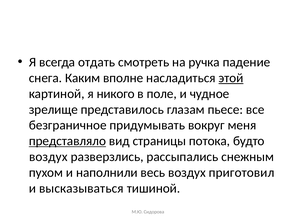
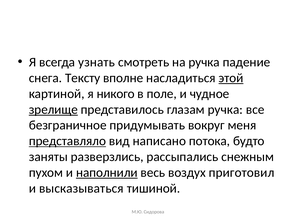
отдать: отдать -> узнать (97, 62)
Каким: Каким -> Тексту (83, 78)
зрелище underline: none -> present (53, 109)
глазам пьесе: пьесе -> ручка (225, 109)
страницы: страницы -> написано (159, 141)
воздух: воздух -> заняты (48, 157)
наполнили underline: none -> present (107, 173)
